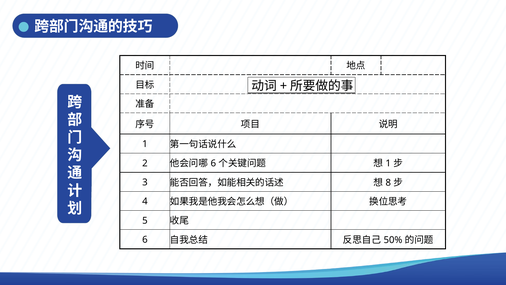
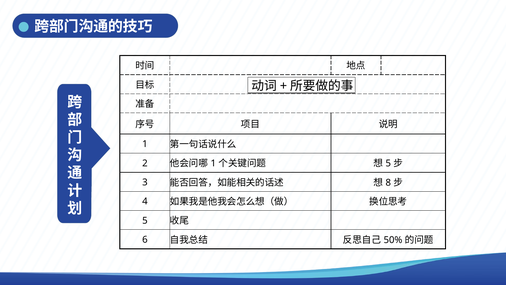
6: 6 -> 1 (213, 163)
1: 1 -> 5 (388, 163)
